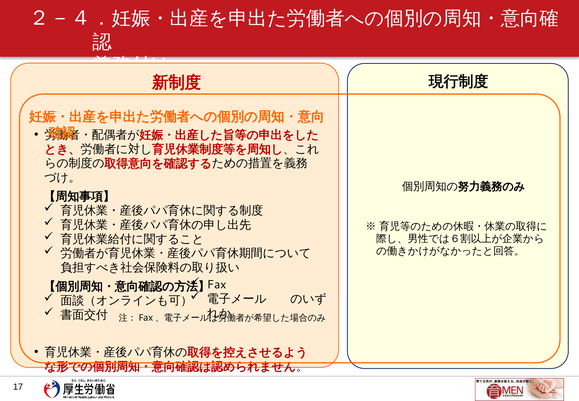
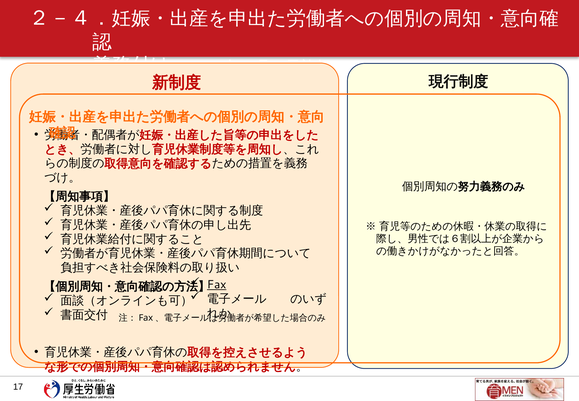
Fax underline: none -> present (217, 285)
